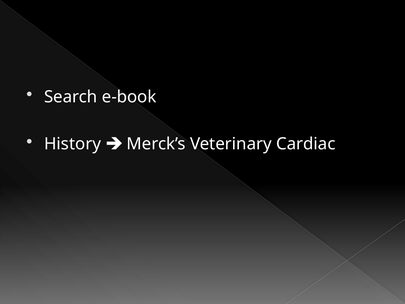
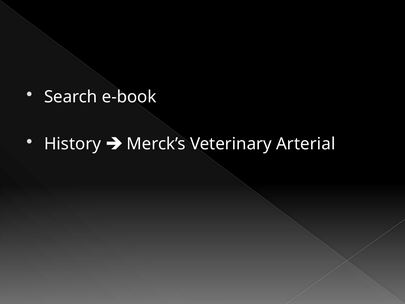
Cardiac: Cardiac -> Arterial (306, 144)
